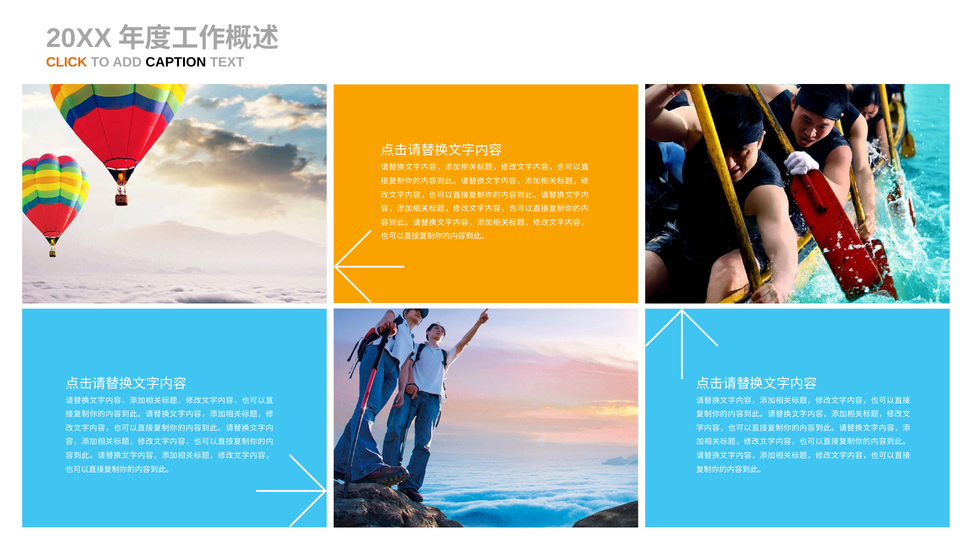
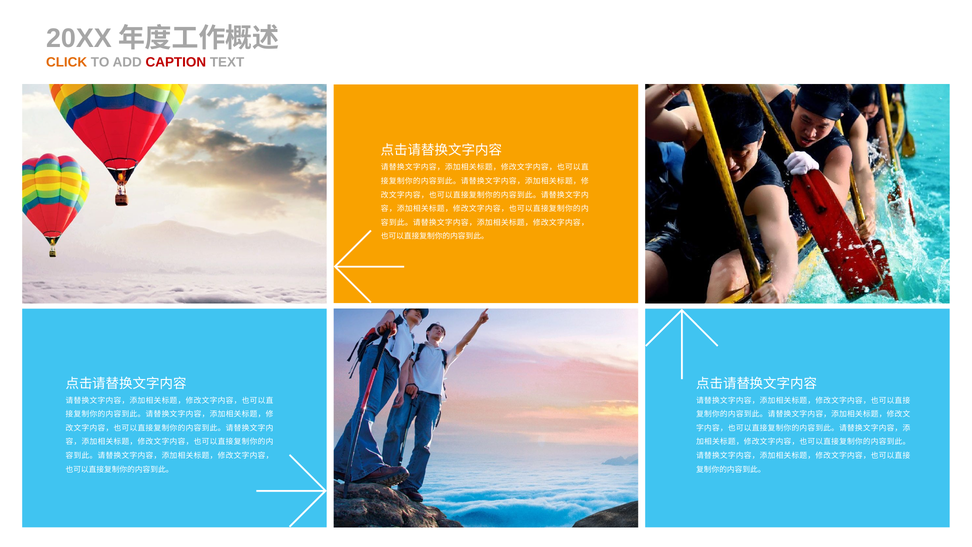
CAPTION colour: black -> red (176, 62)
